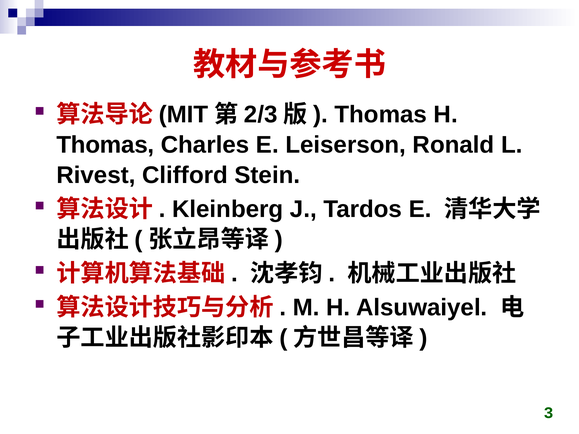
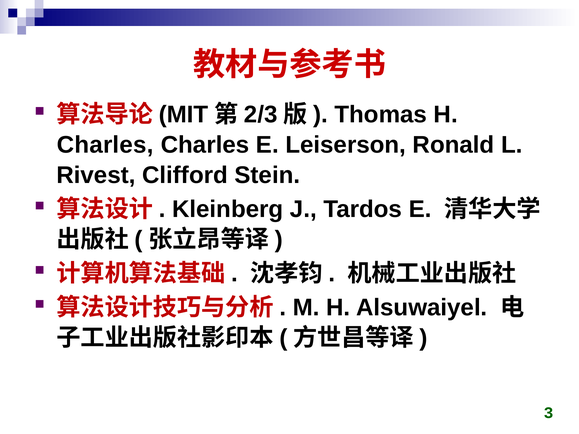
Thomas: Thomas -> Charles (105, 145)
